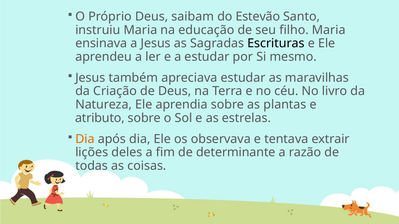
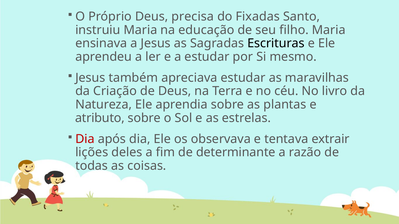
saibam: saibam -> precisa (193, 16)
Estevão: Estevão -> Fixadas (258, 16)
Dia colour: orange -> red (85, 139)
